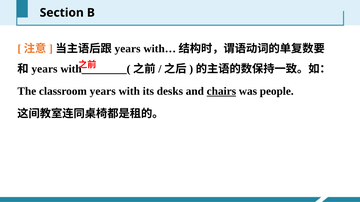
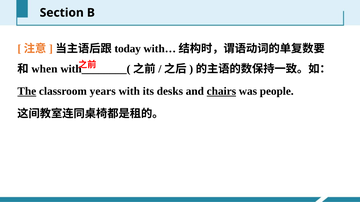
years: years -> today (128, 49)
years: years -> when (44, 69)
The underline: none -> present (27, 91)
